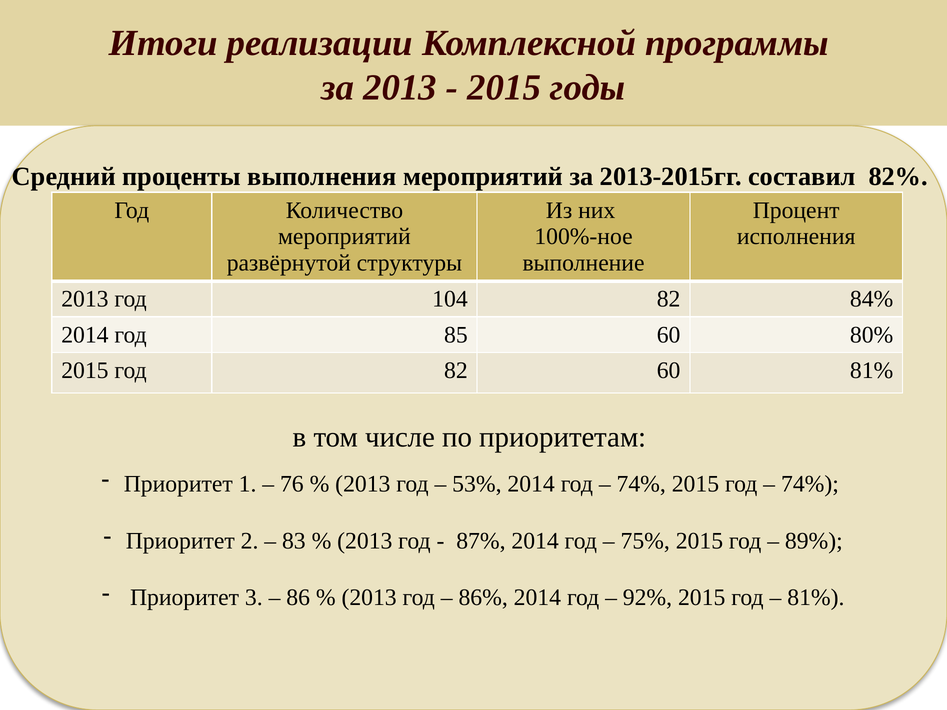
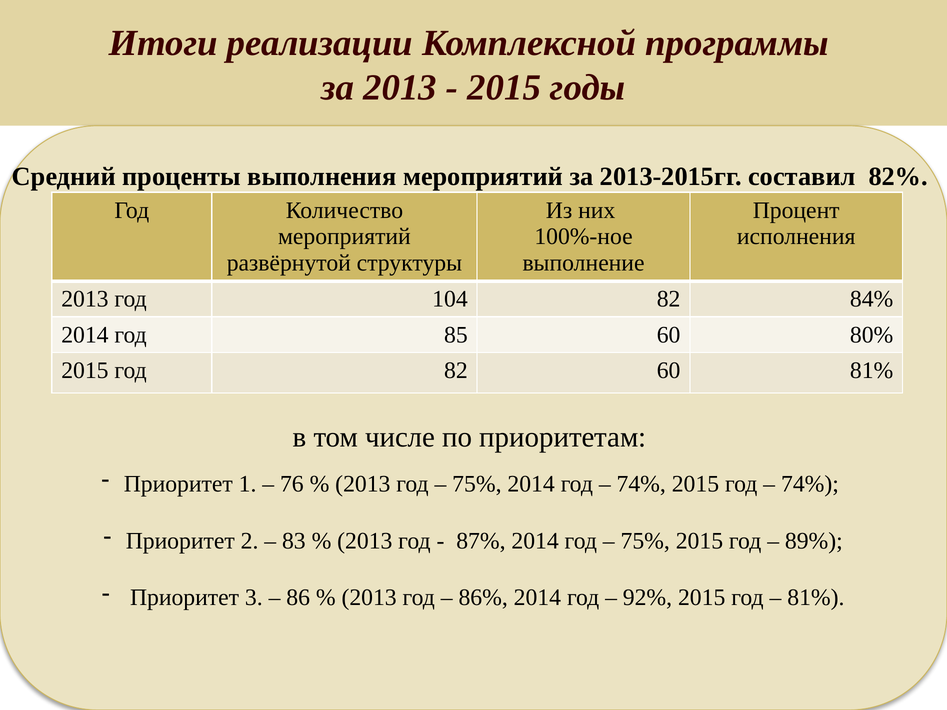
53%: 53% -> 75% (477, 484)
